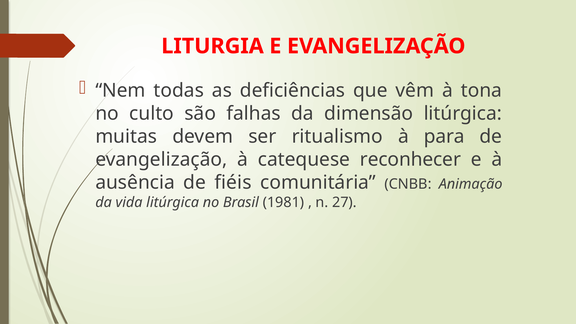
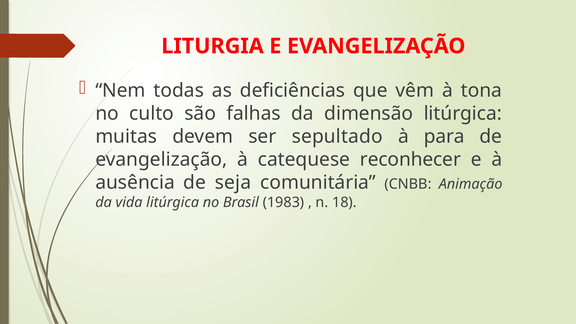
ritualismo: ritualismo -> sepultado (337, 137)
fiéis: fiéis -> seja (233, 183)
1981: 1981 -> 1983 (284, 202)
27: 27 -> 18 (344, 202)
